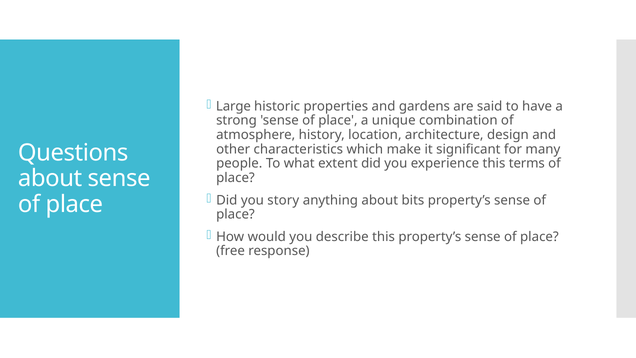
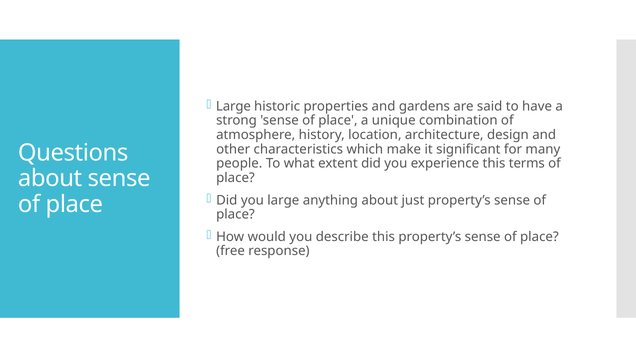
you story: story -> large (283, 200)
bits: bits -> just (413, 200)
